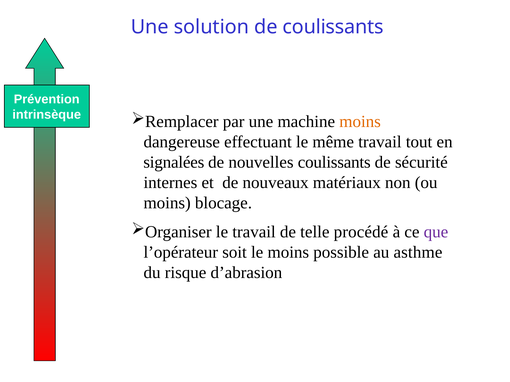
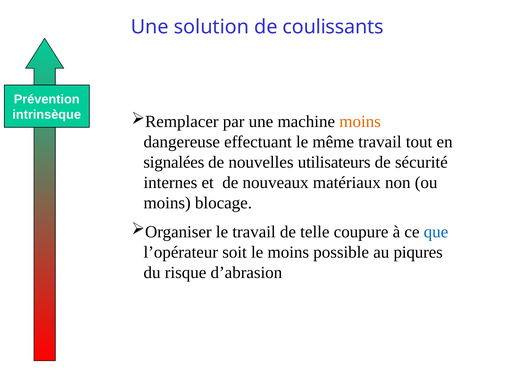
nouvelles coulissants: coulissants -> utilisateurs (334, 162)
procédé: procédé -> coupure (361, 232)
que colour: purple -> blue (436, 232)
asthme: asthme -> piqures (418, 252)
